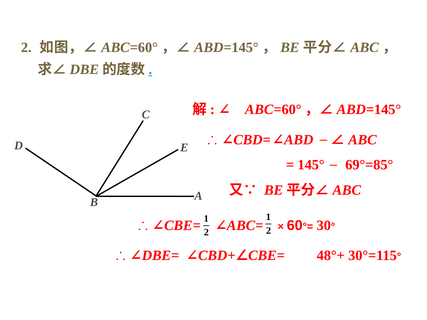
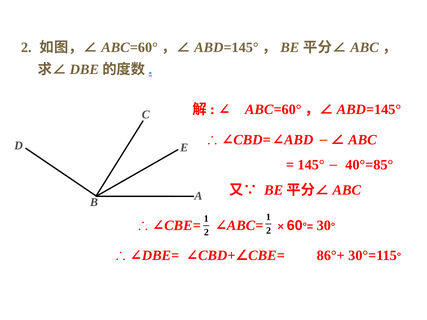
69°=85°: 69°=85° -> 40°=85° (369, 165)
48°+: 48°+ -> 86°+ (331, 256)
